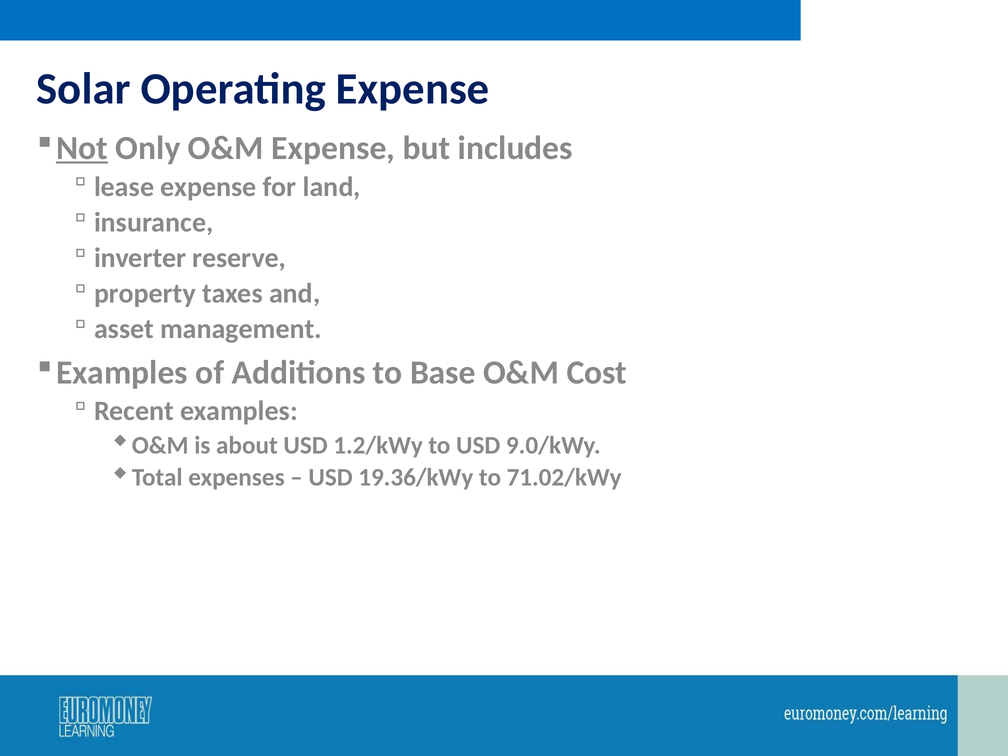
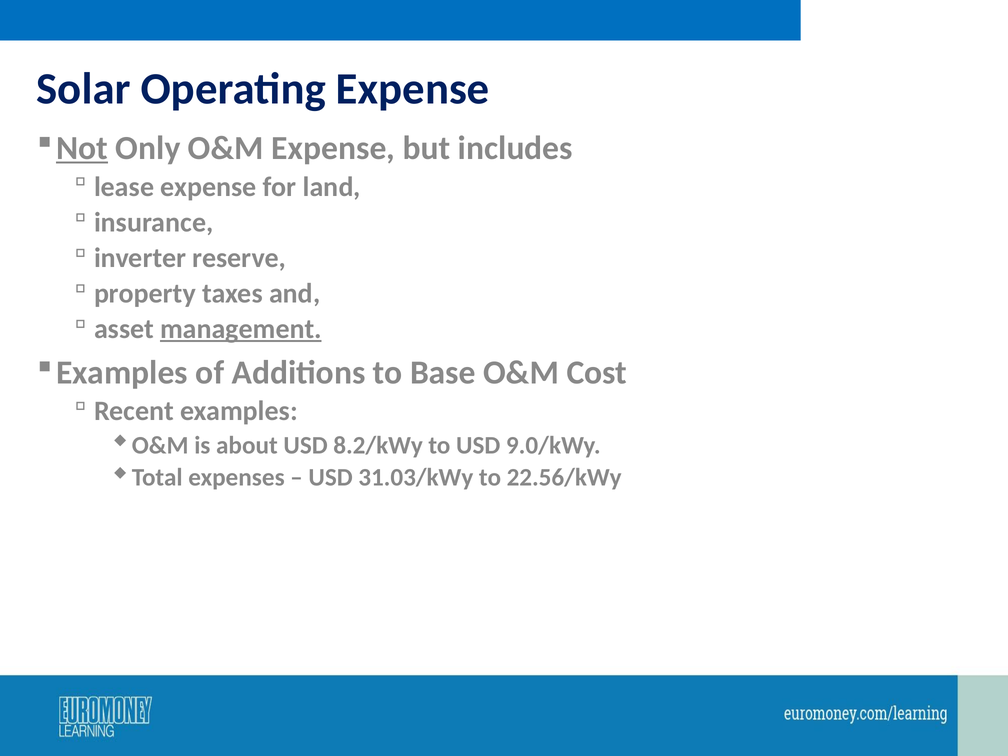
management underline: none -> present (241, 329)
1.2/kWy: 1.2/kWy -> 8.2/kWy (378, 445)
19.36/kWy: 19.36/kWy -> 31.03/kWy (416, 478)
71.02/kWy: 71.02/kWy -> 22.56/kWy (564, 478)
